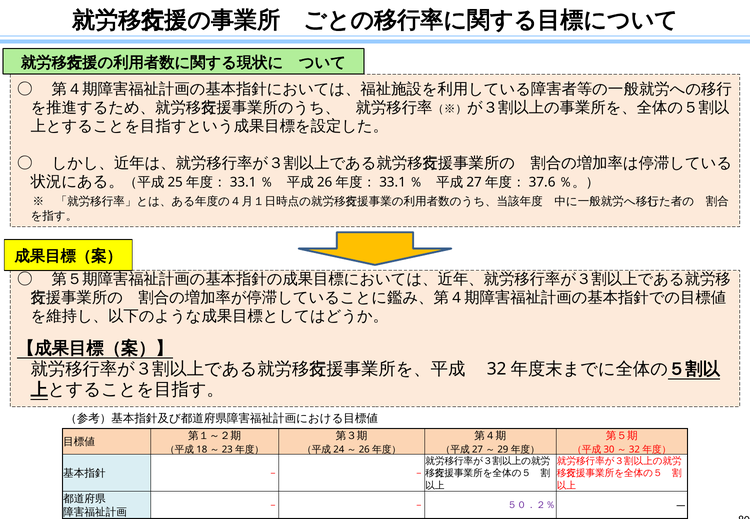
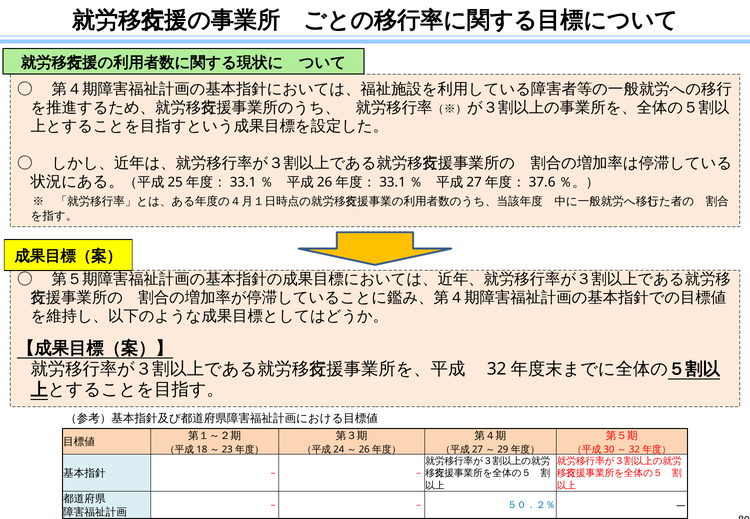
５０．２％ colour: purple -> blue (531, 505)
